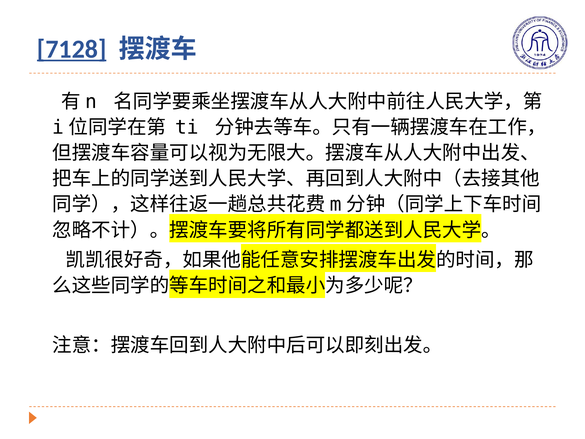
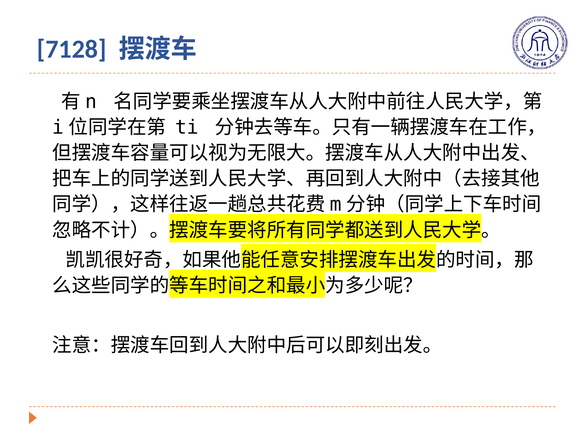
7128 underline: present -> none (72, 49)
